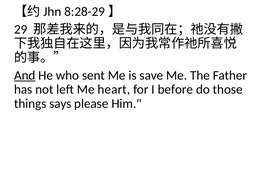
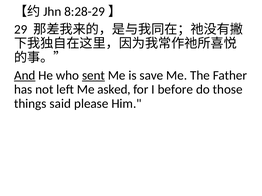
sent underline: none -> present (93, 76)
heart: heart -> asked (114, 90)
says: says -> said (60, 104)
